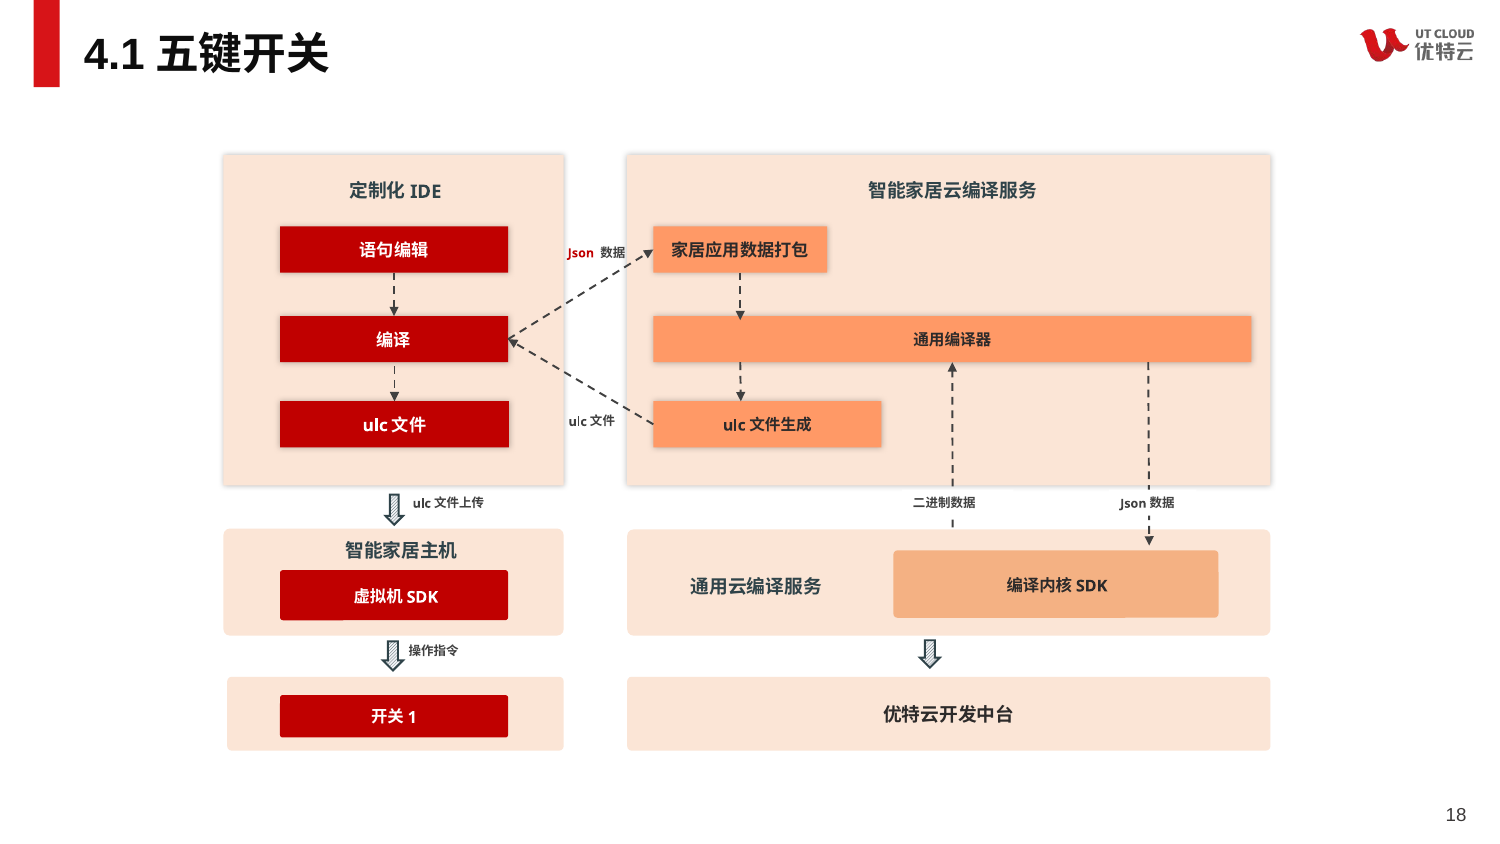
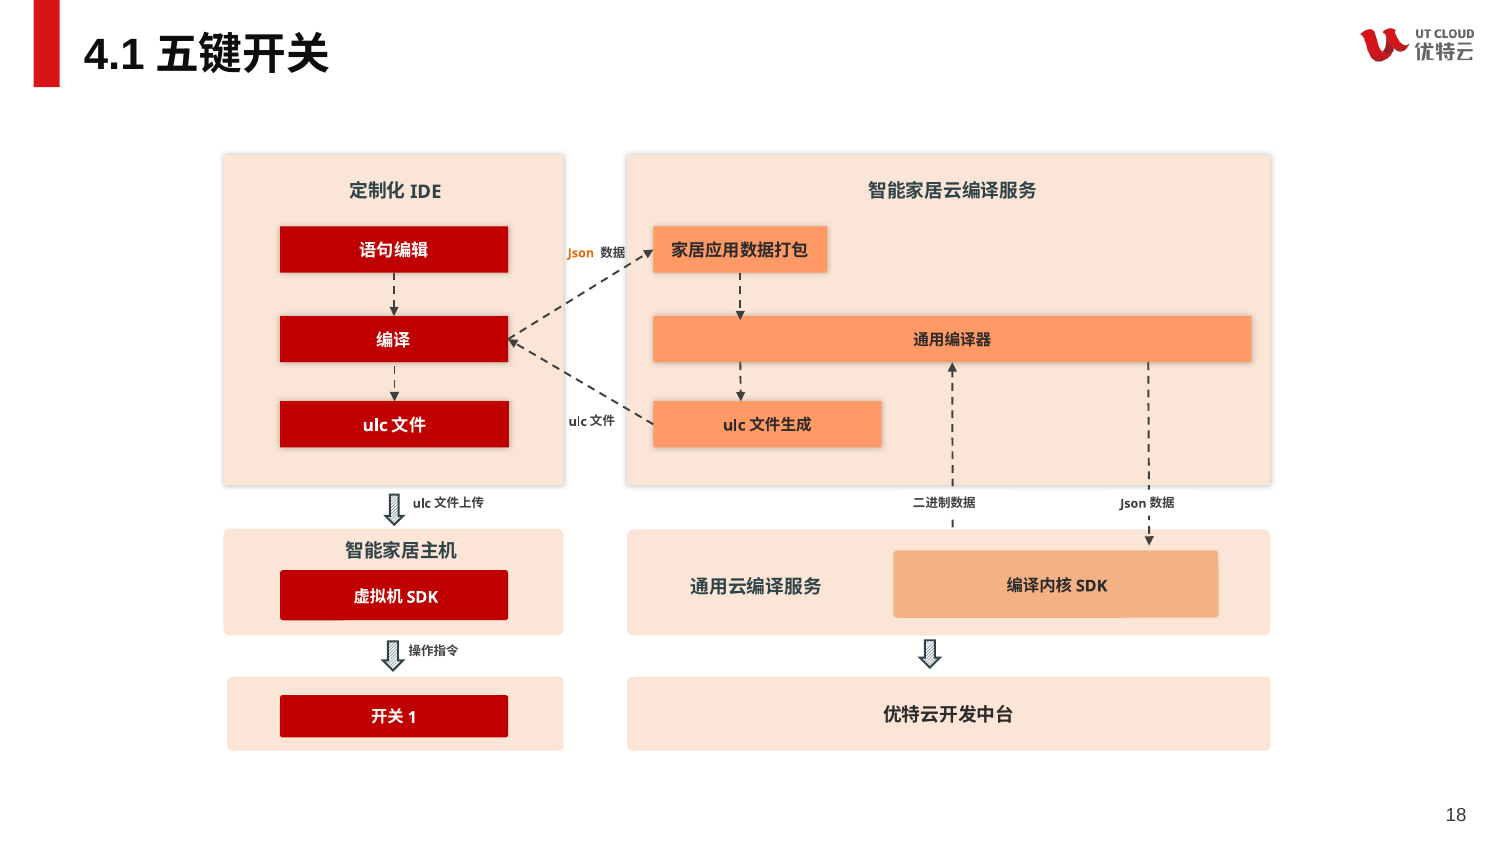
Json colour: red -> orange (581, 253)
